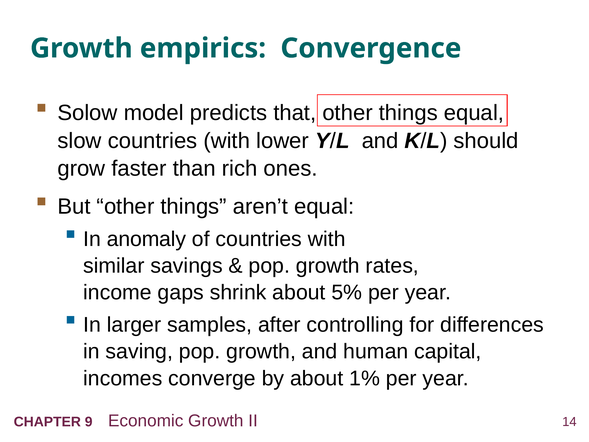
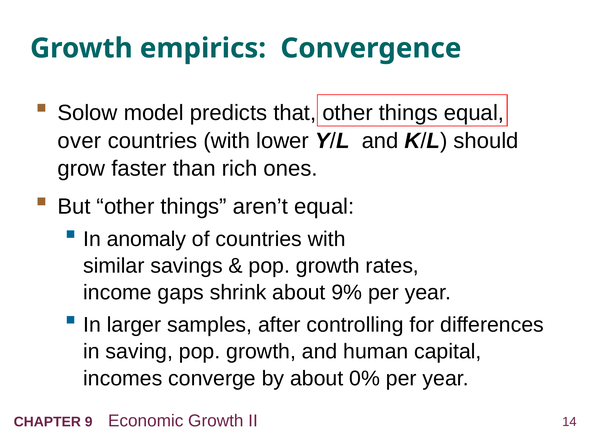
slow: slow -> over (79, 141)
5%: 5% -> 9% (347, 292)
1%: 1% -> 0% (365, 378)
